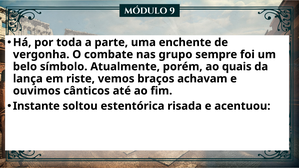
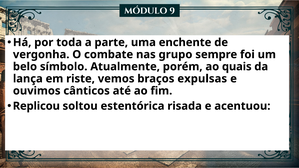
achavam: achavam -> expulsas (202, 79)
Instante: Instante -> Replicou (36, 106)
